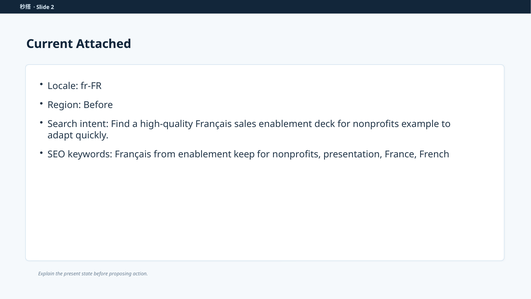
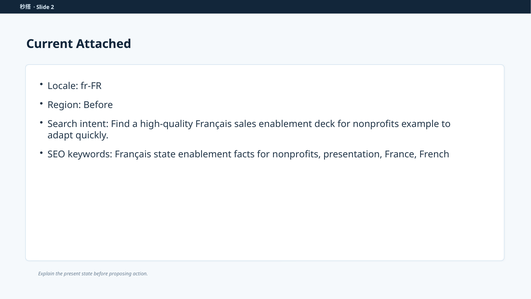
Français from: from -> state (165, 154)
keep: keep -> facts (244, 154)
